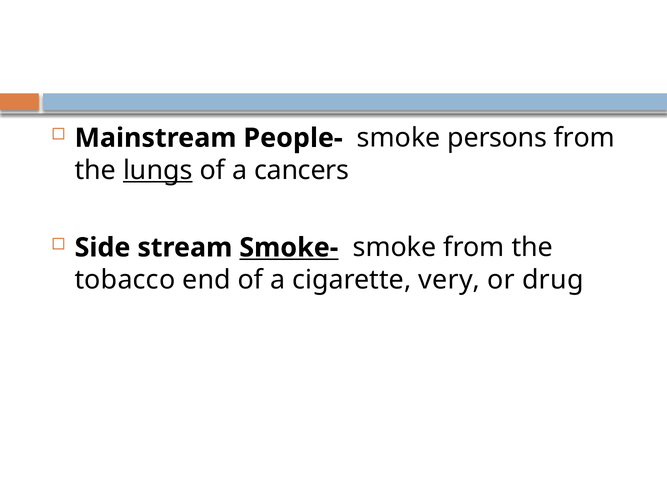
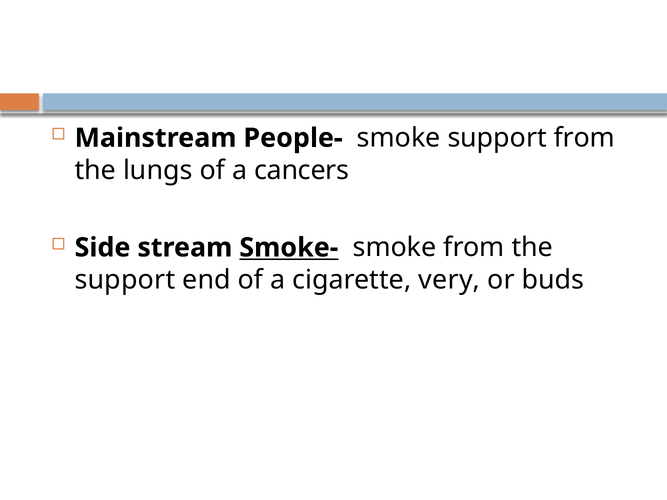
smoke persons: persons -> support (497, 138)
lungs underline: present -> none (158, 170)
tobacco: tobacco -> support (125, 280)
drug: drug -> buds (553, 280)
